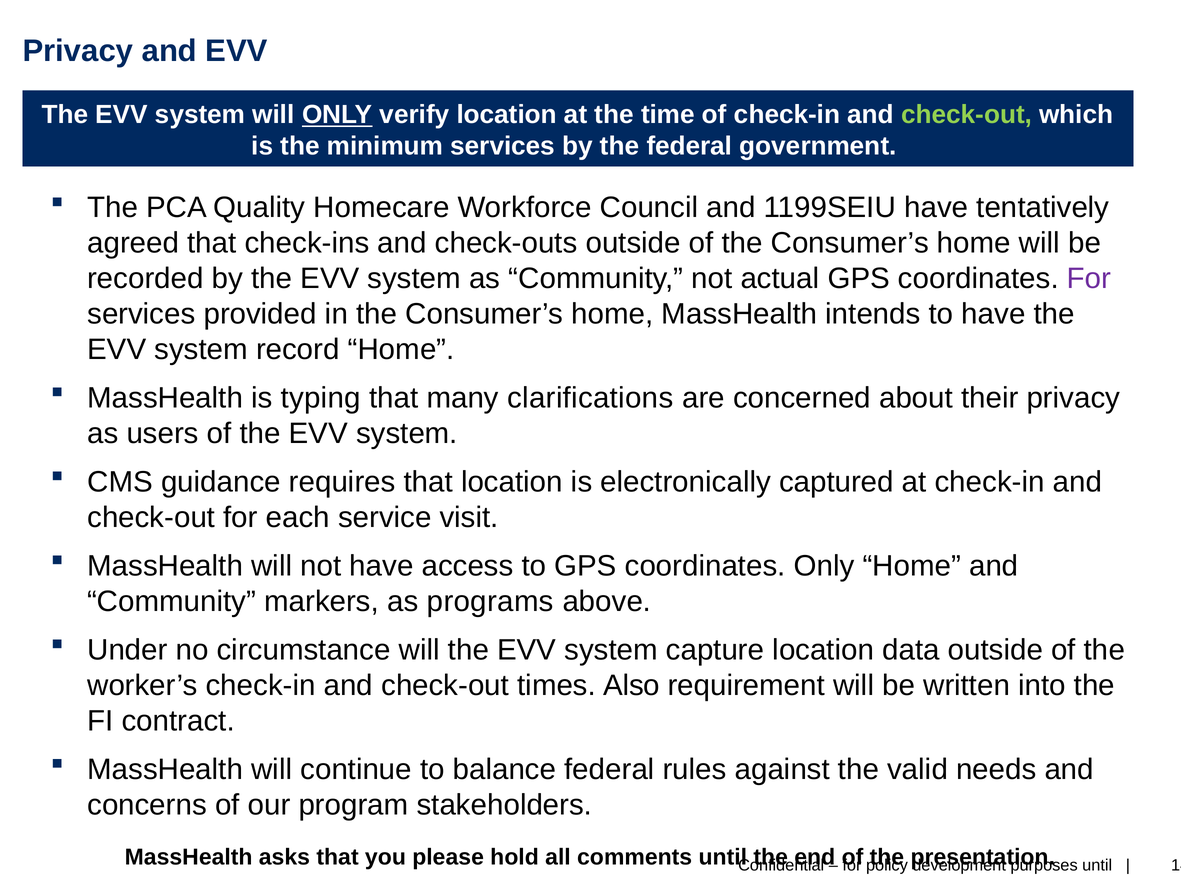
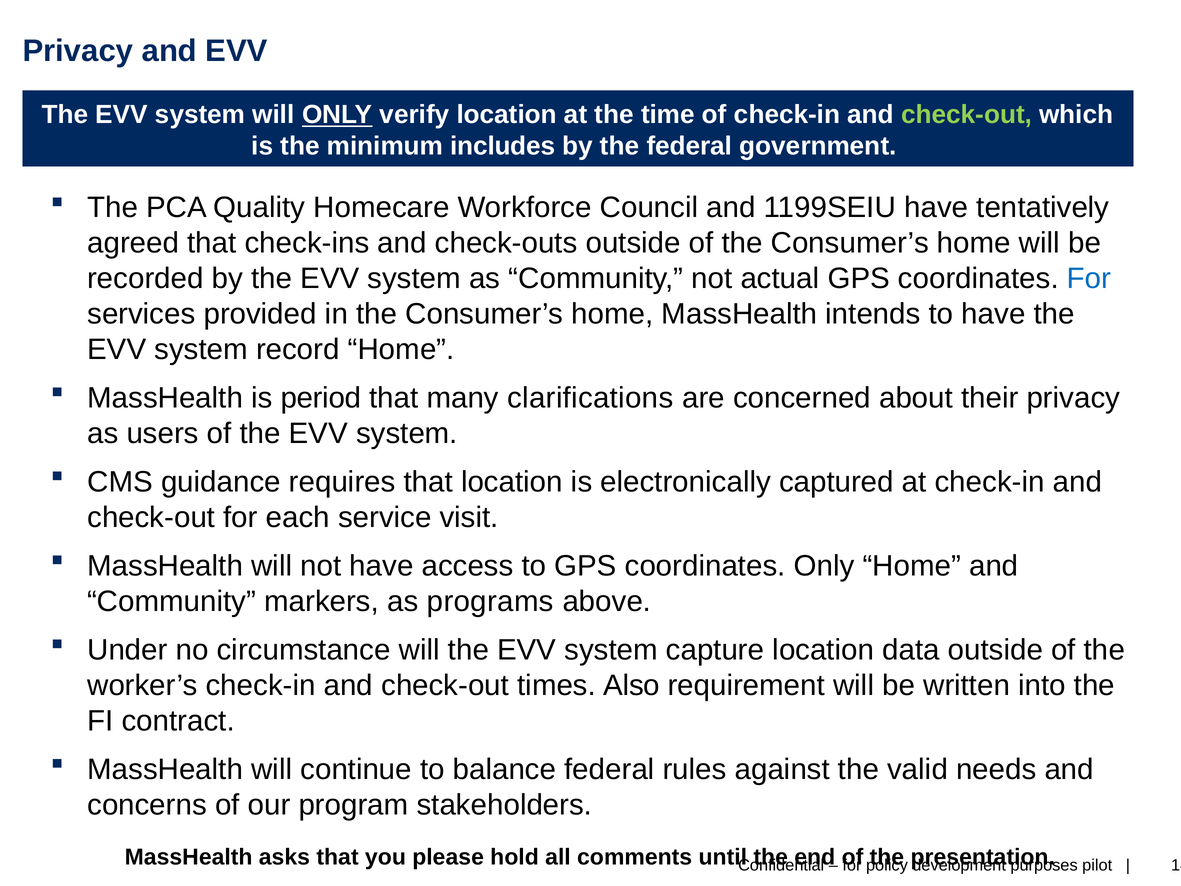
minimum services: services -> includes (503, 146)
For colour: purple -> blue (1089, 279)
typing: typing -> period (321, 398)
until: until -> pilot (1097, 865)
